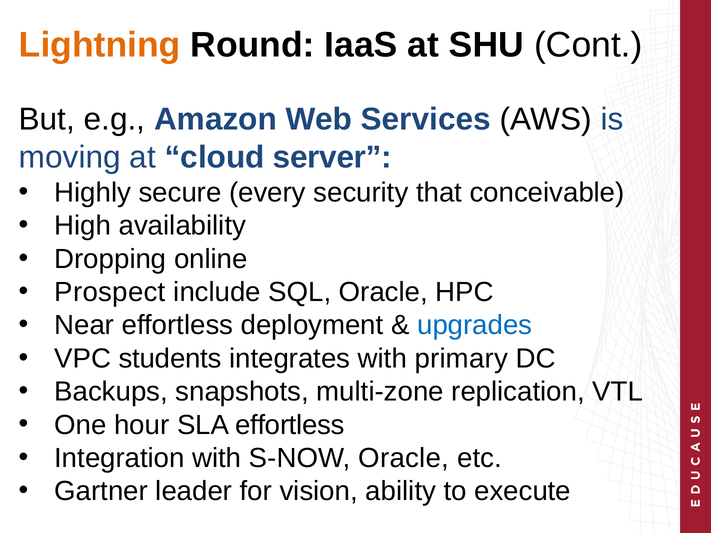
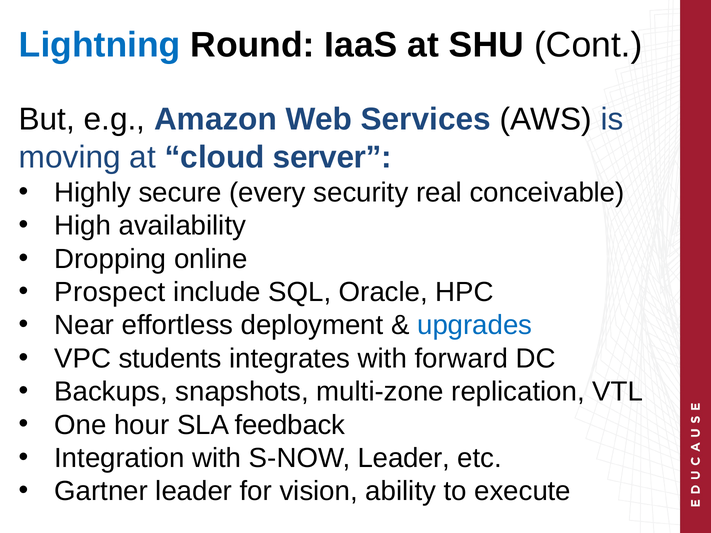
Lightning colour: orange -> blue (100, 45)
that: that -> real (439, 193)
primary: primary -> forward (461, 359)
SLA effortless: effortless -> feedback (290, 425)
S-NOW Oracle: Oracle -> Leader (404, 458)
